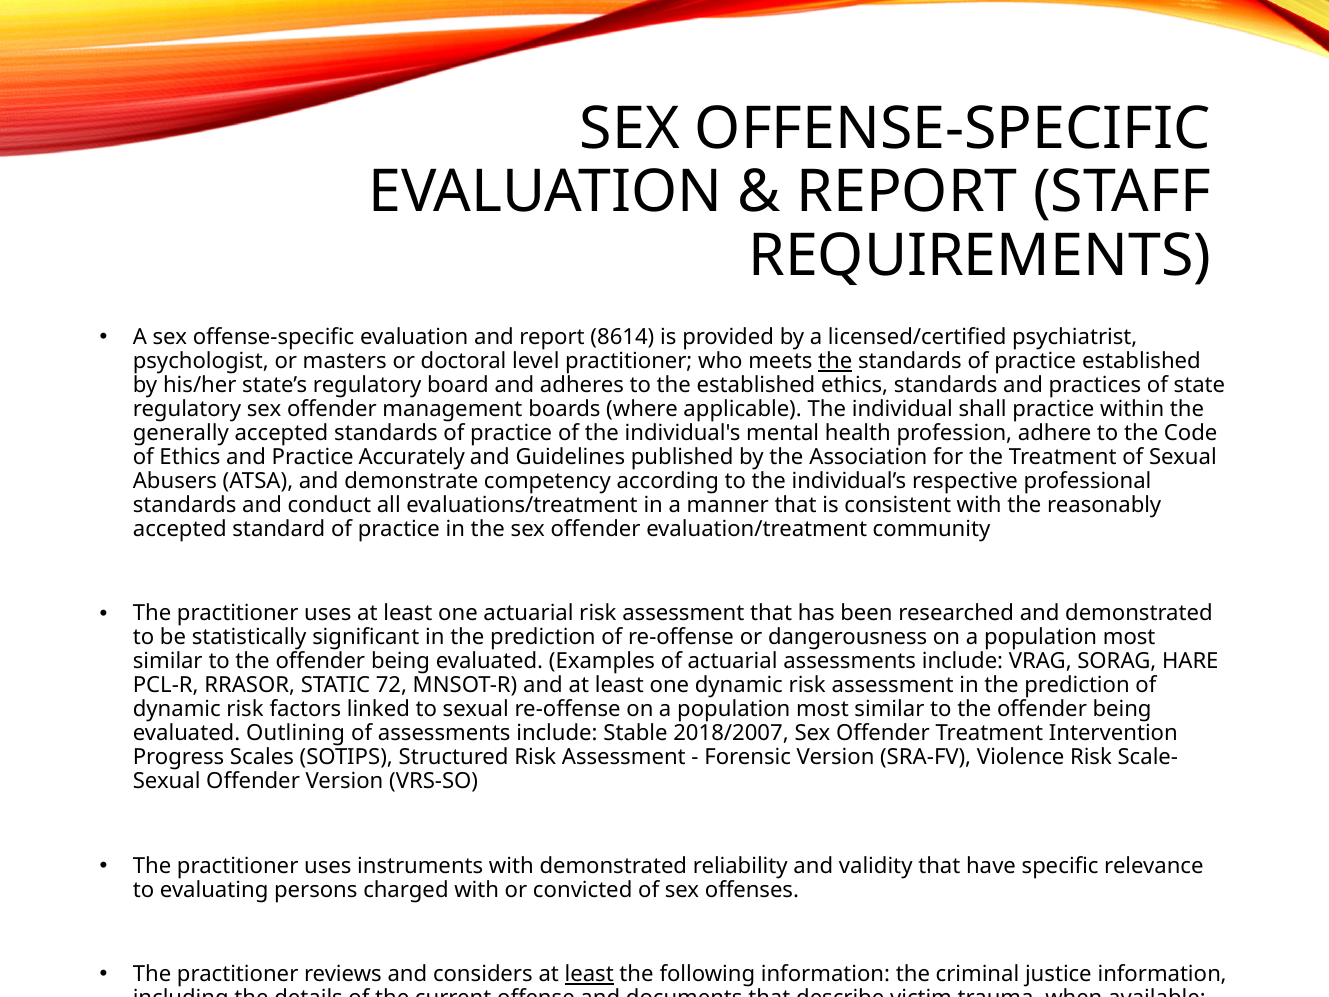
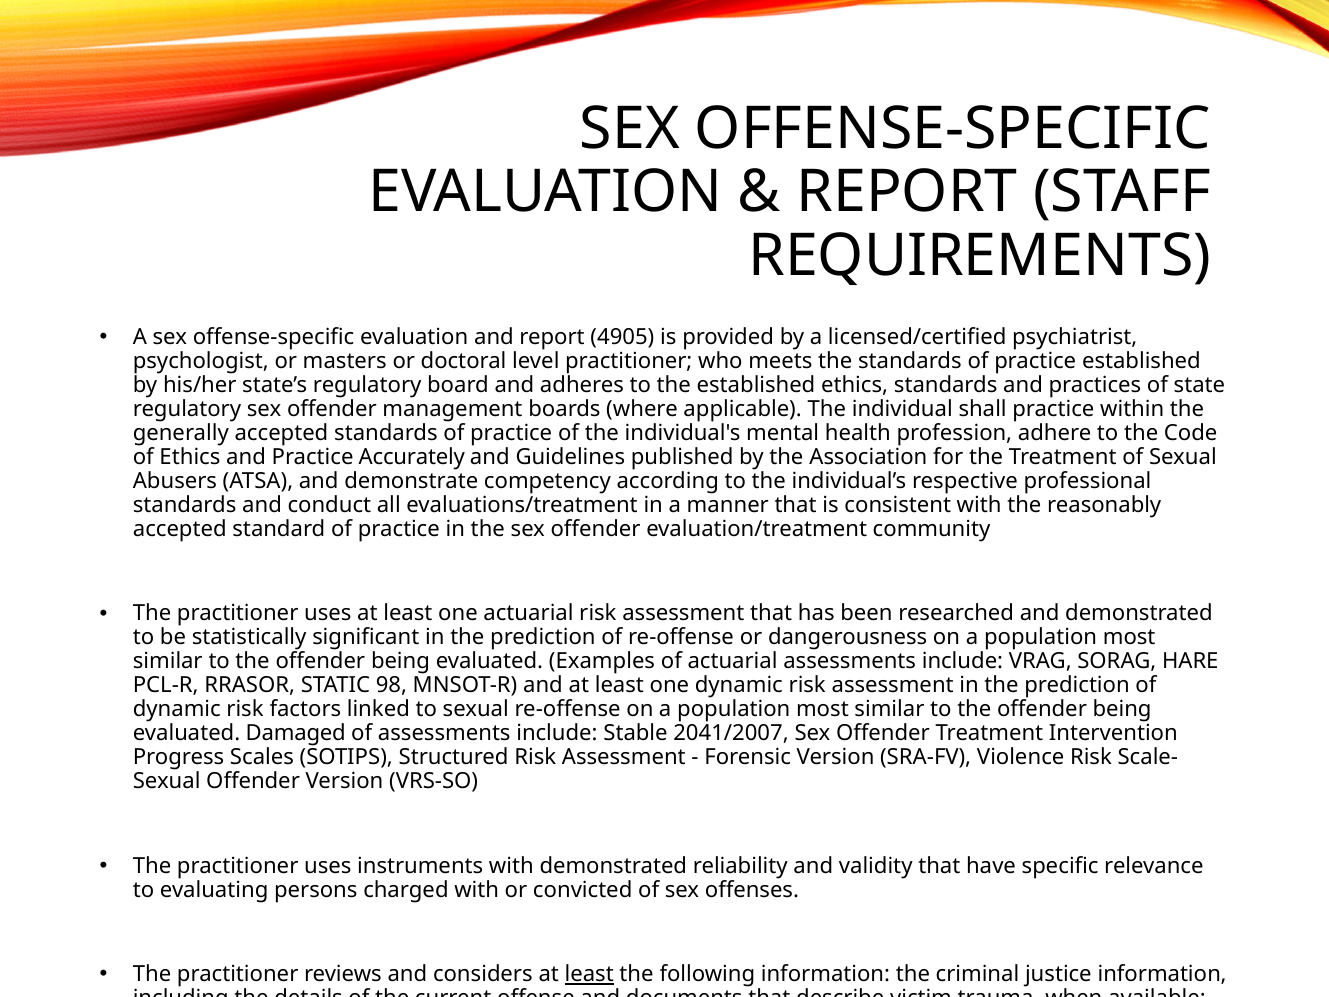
8614: 8614 -> 4905 (622, 337)
the underline: present -> none (835, 361)
72: 72 -> 98 (391, 685)
Outlining: Outlining -> Damaged (296, 733)
2018/2007: 2018/2007 -> 2041/2007 (731, 733)
